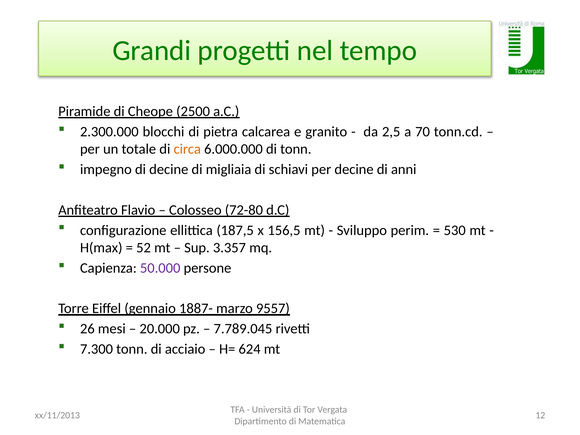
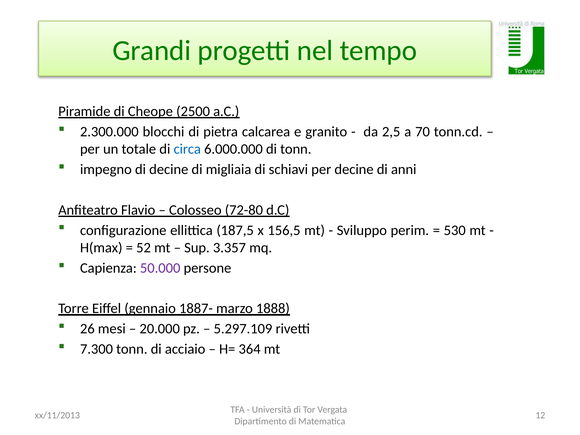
circa colour: orange -> blue (187, 149)
9557: 9557 -> 1888 (273, 309)
7.789.045: 7.789.045 -> 5.297.109 (243, 329)
624: 624 -> 364 (250, 349)
